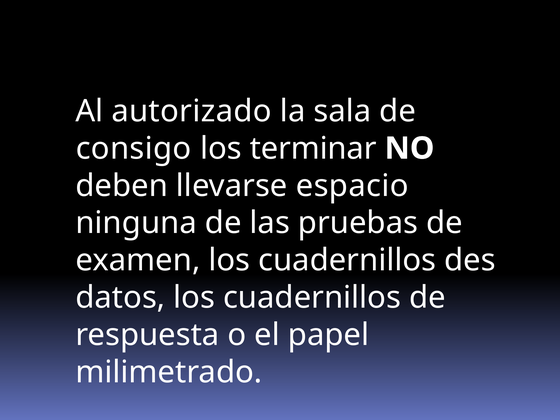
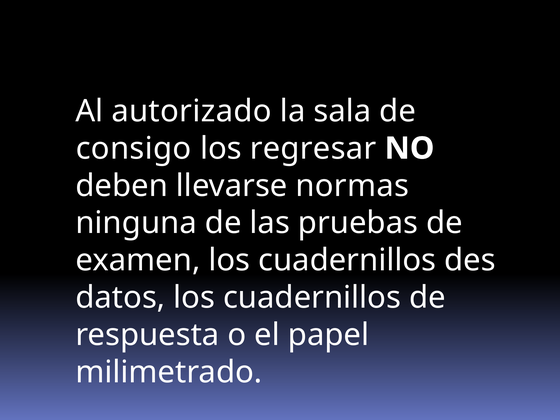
terminar: terminar -> regresar (313, 148)
espacio: espacio -> normas (352, 186)
